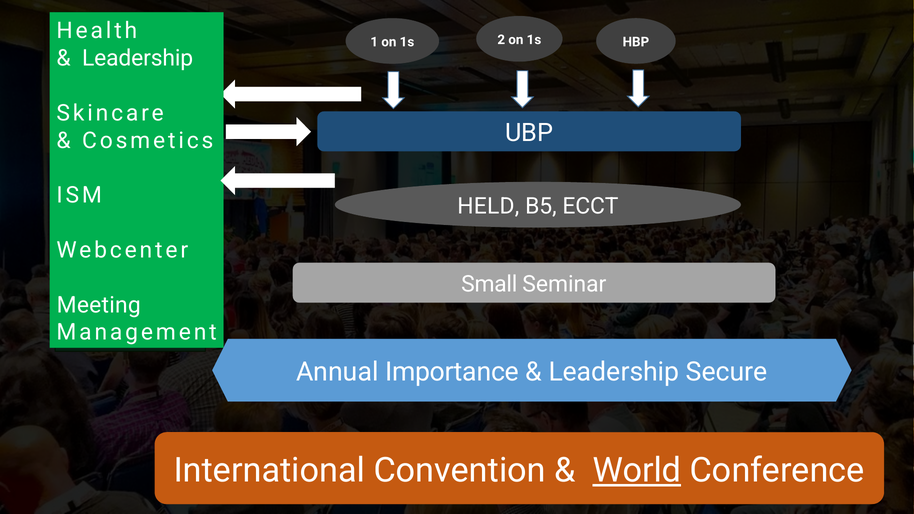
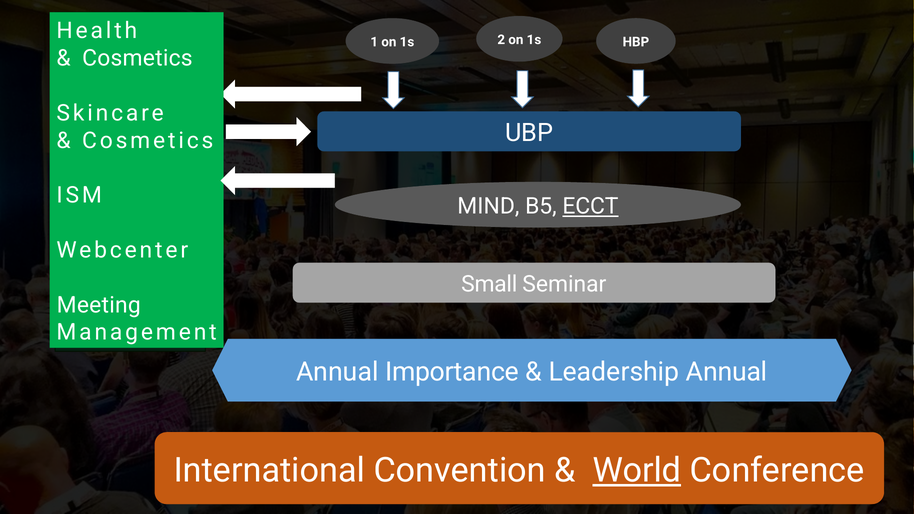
Leadership: Leadership -> Cosmetics (137, 58)
HELD: HELD -> MIND (488, 206)
ECCT underline: none -> present (590, 206)
Leadership Secure: Secure -> Annual (727, 372)
